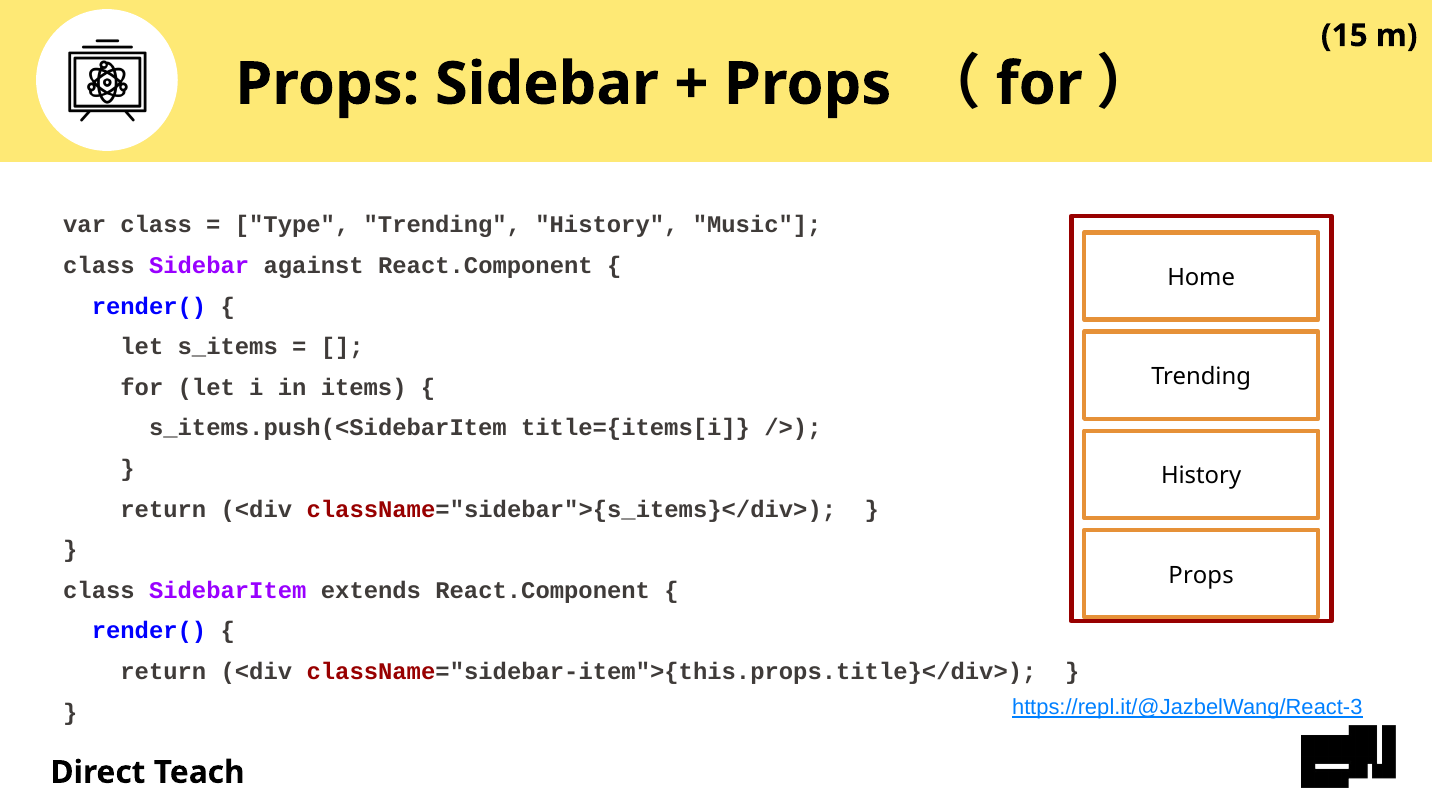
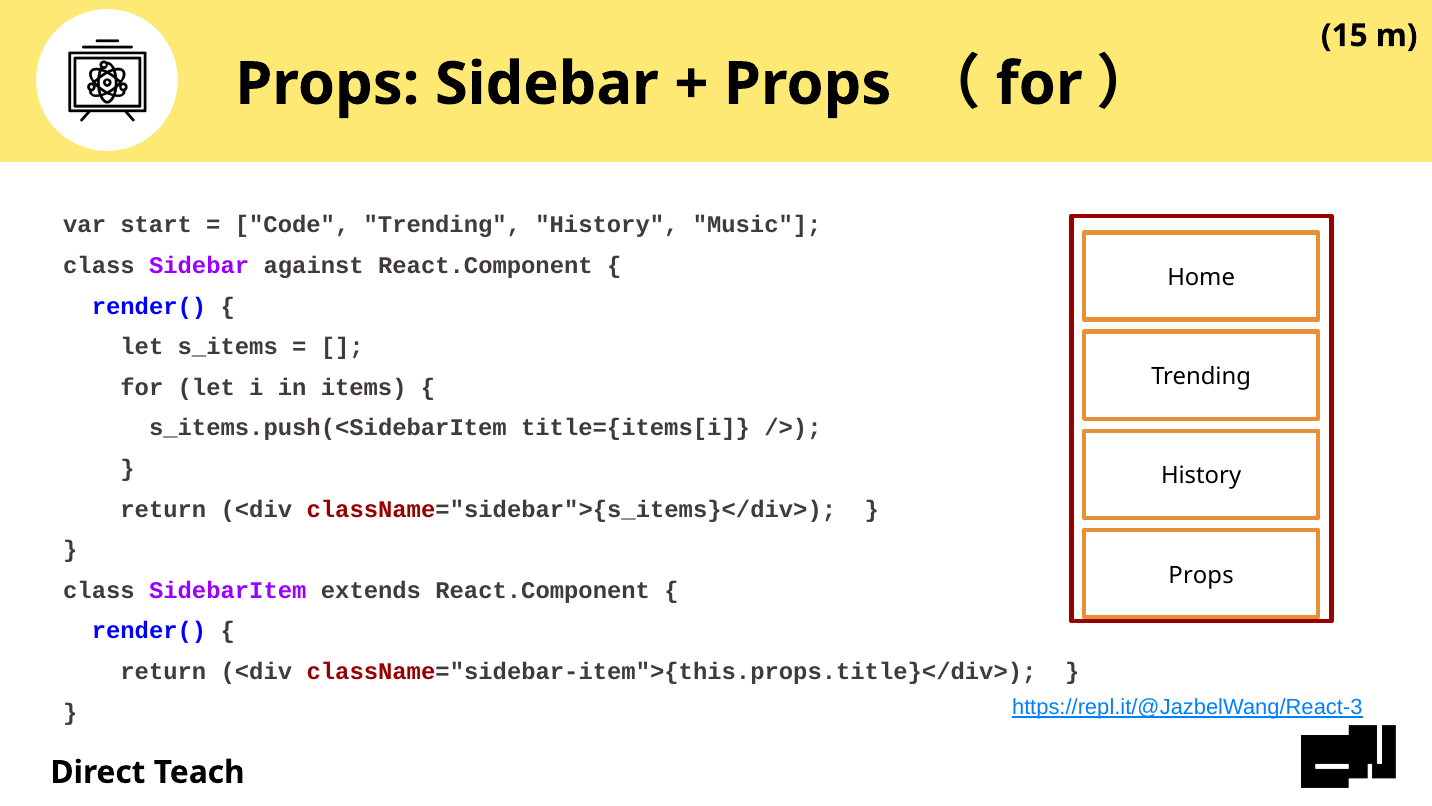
var class: class -> start (156, 225)
Type: Type -> Code (292, 225)
